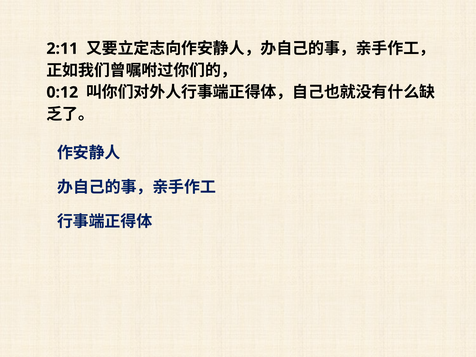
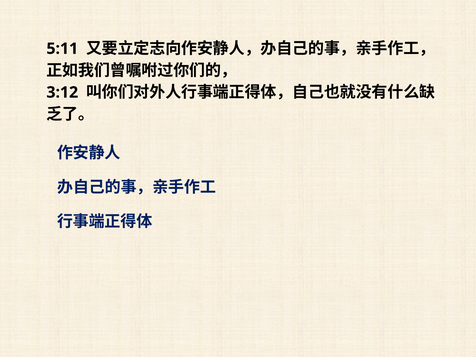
2:11: 2:11 -> 5:11 (62, 49)
0:12: 0:12 -> 3:12 (62, 92)
